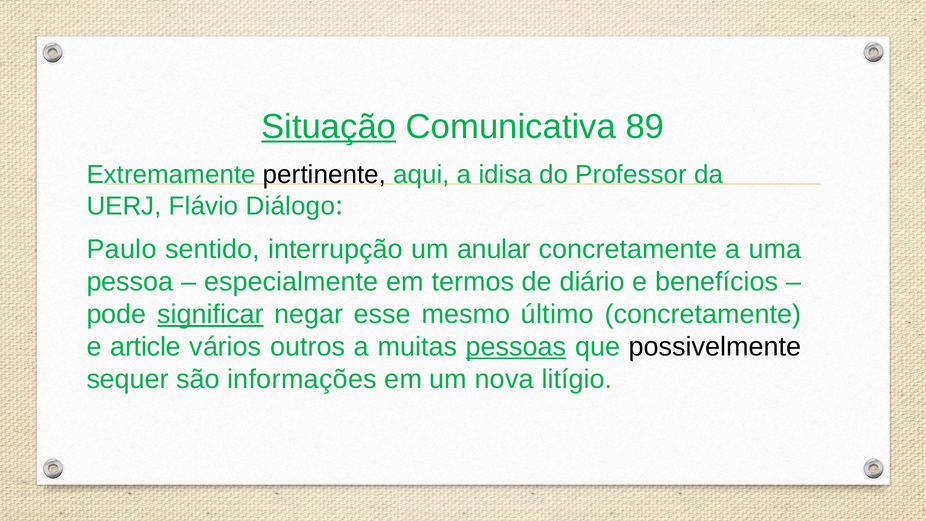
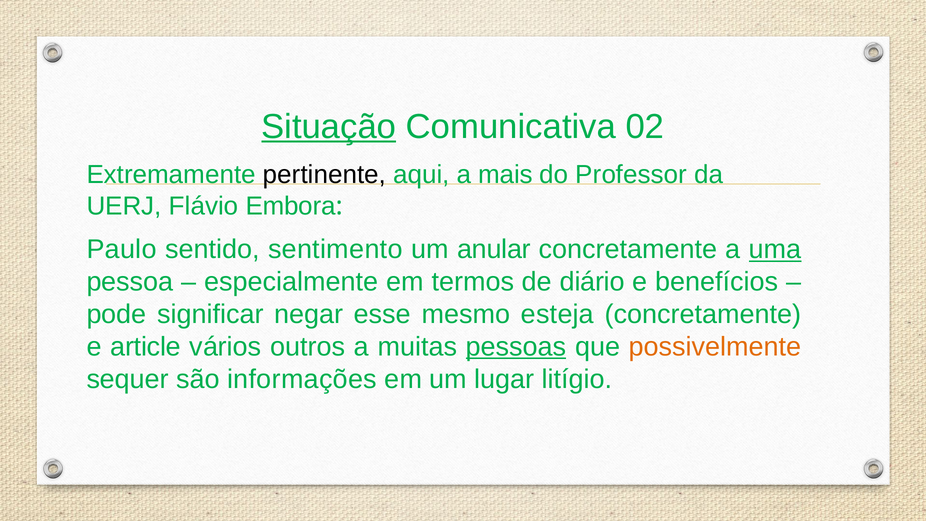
89: 89 -> 02 (645, 127)
idisa: idisa -> mais (505, 175)
Diálogo: Diálogo -> Embora (291, 206)
interrupção: interrupção -> sentimento (335, 249)
uma underline: none -> present (775, 249)
significar underline: present -> none (210, 314)
último: último -> esteja (557, 314)
possivelmente colour: black -> orange (715, 347)
nova: nova -> lugar (504, 379)
